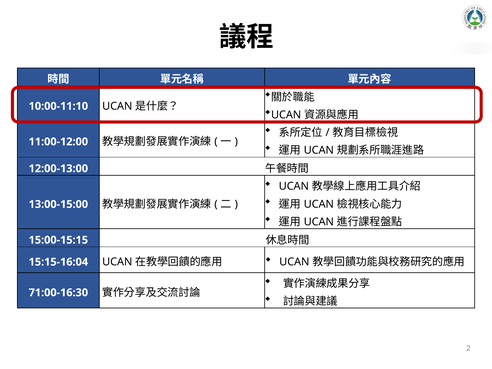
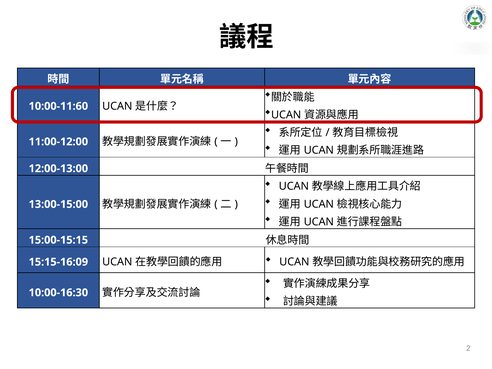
10:00-11:10: 10:00-11:10 -> 10:00-11:60 (58, 106)
15:15-16:04: 15:15-16:04 -> 15:15-16:09 (58, 262)
71:00-16:30: 71:00-16:30 -> 10:00-16:30 (58, 293)
